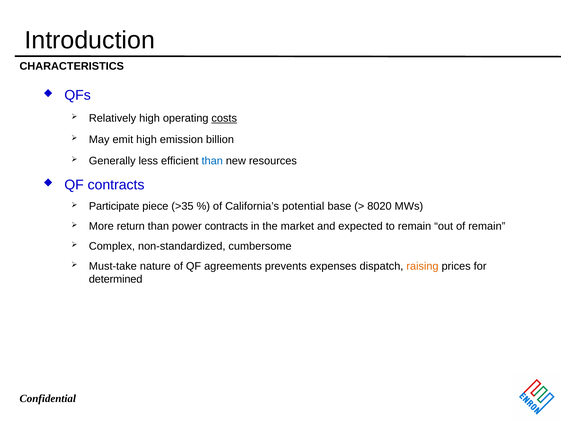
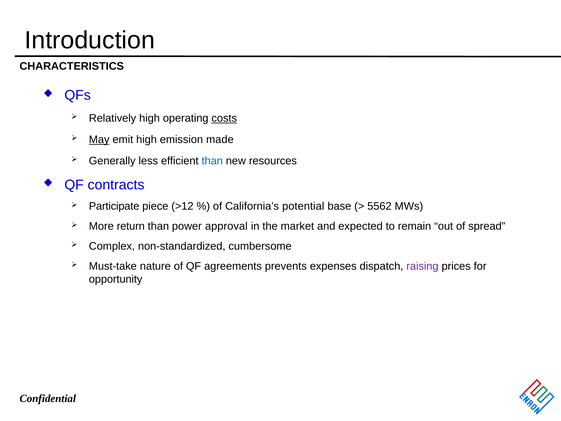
May underline: none -> present (99, 139)
billion: billion -> made (220, 139)
>35: >35 -> >12 (182, 206)
8020: 8020 -> 5562 (379, 206)
power contracts: contracts -> approval (226, 226)
of remain: remain -> spread (487, 226)
raising colour: orange -> purple (422, 266)
determined: determined -> opportunity (116, 279)
